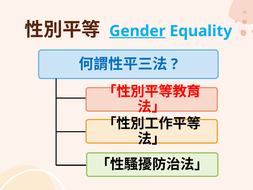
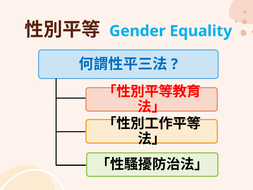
Gender underline: present -> none (137, 31)
